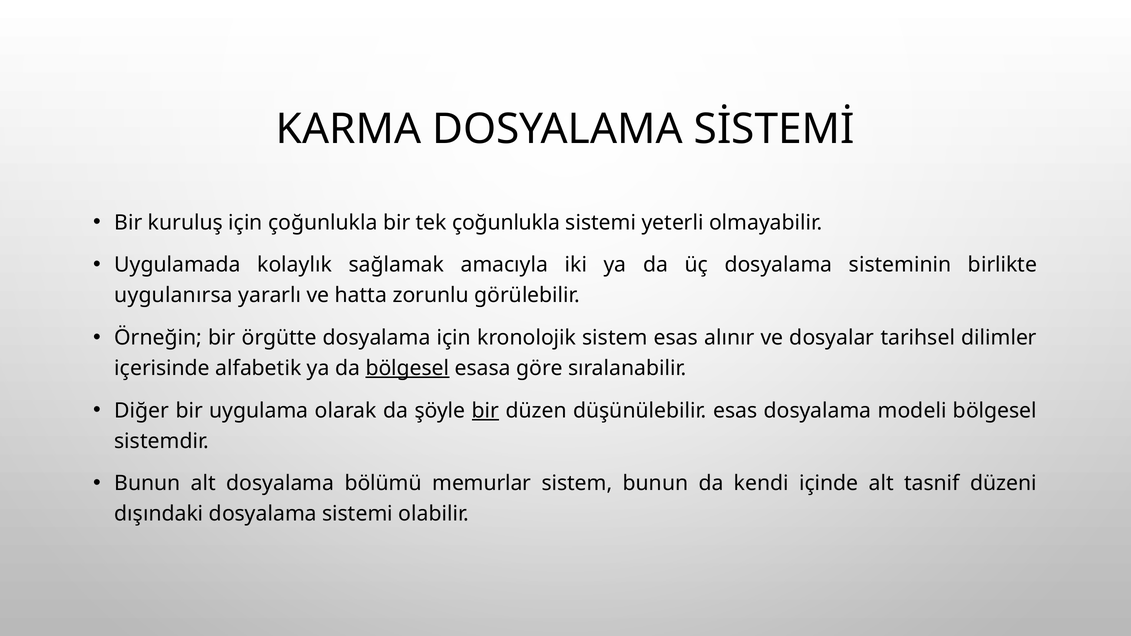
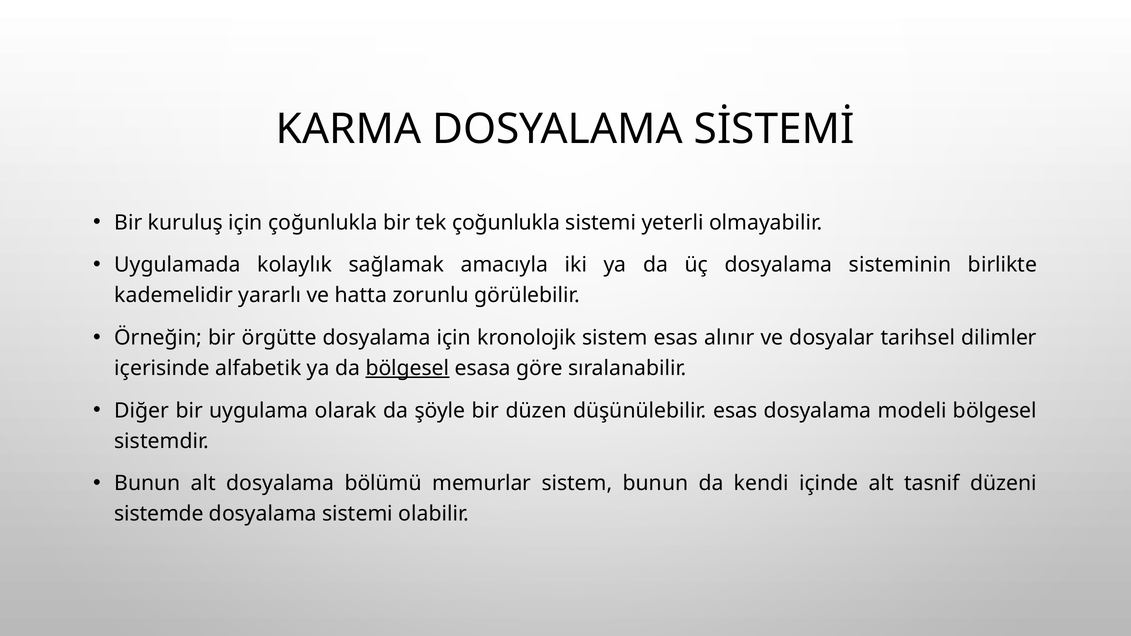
uygulanırsa: uygulanırsa -> kademelidir (174, 295)
bir underline: present -> none (485, 411)
dışındaki: dışındaki -> sistemde (159, 514)
